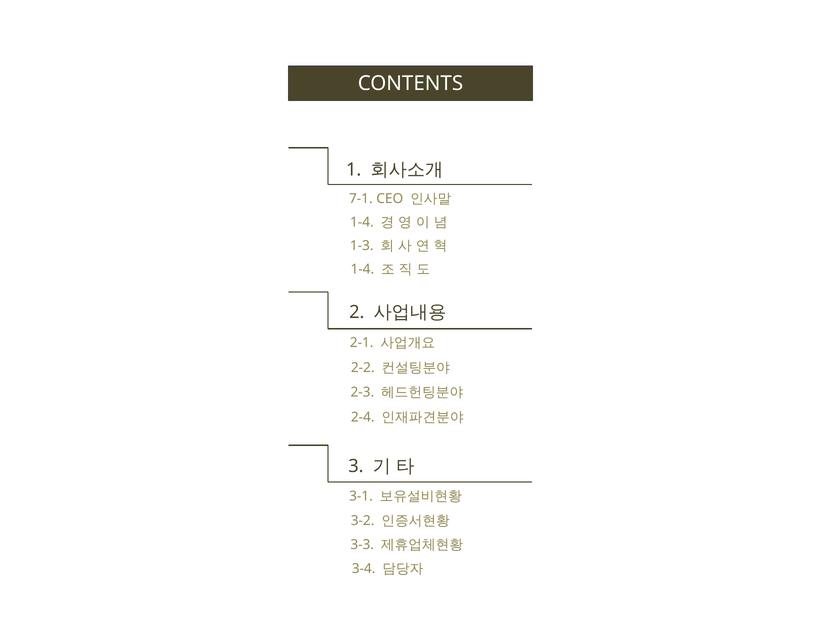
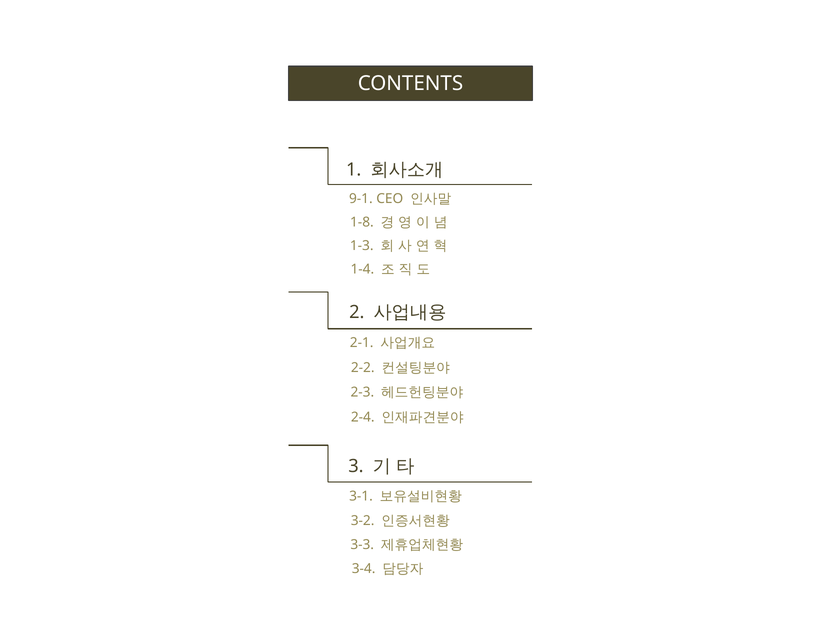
7-1: 7-1 -> 9-1 (361, 199)
1-4: 1-4 -> 1-8 (362, 222)
